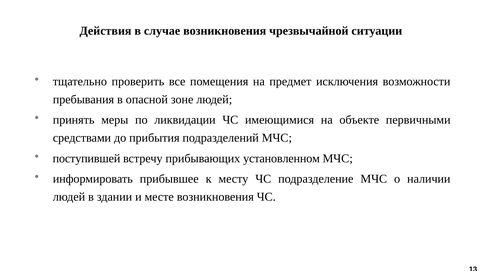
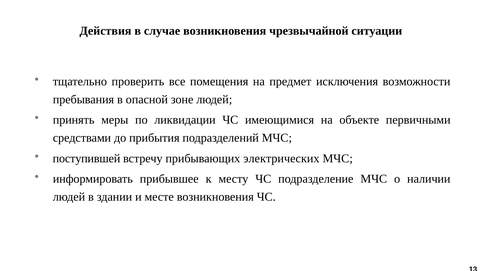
установленном: установленном -> электрических (281, 159)
